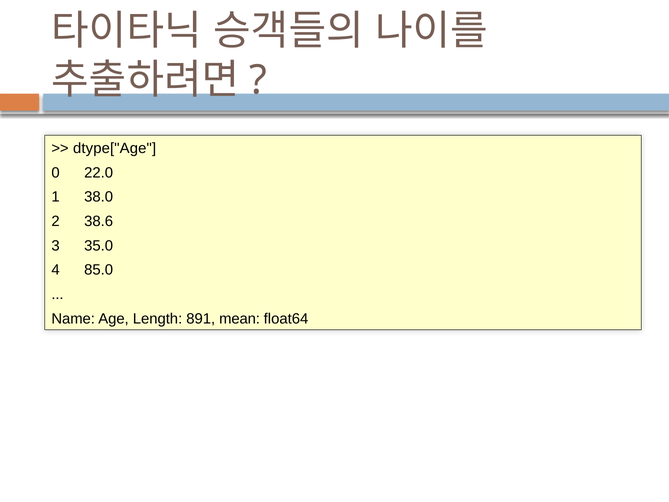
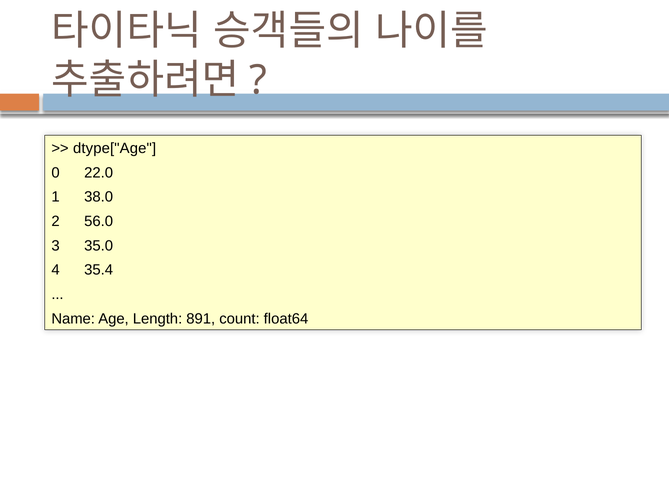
38.6: 38.6 -> 56.0 (99, 221)
85.0: 85.0 -> 35.4 (99, 270)
mean: mean -> count (239, 319)
